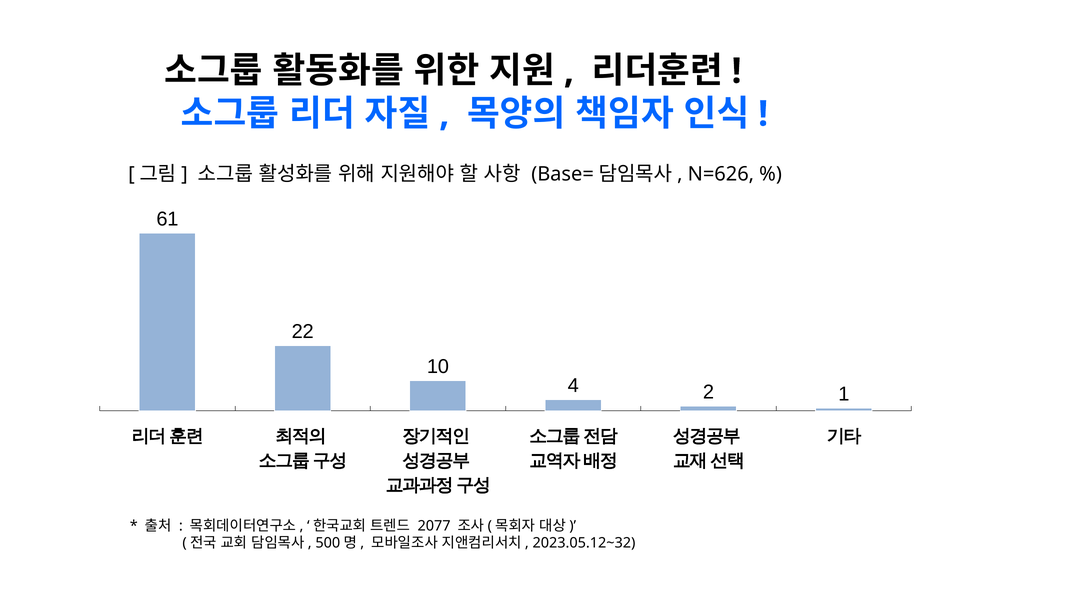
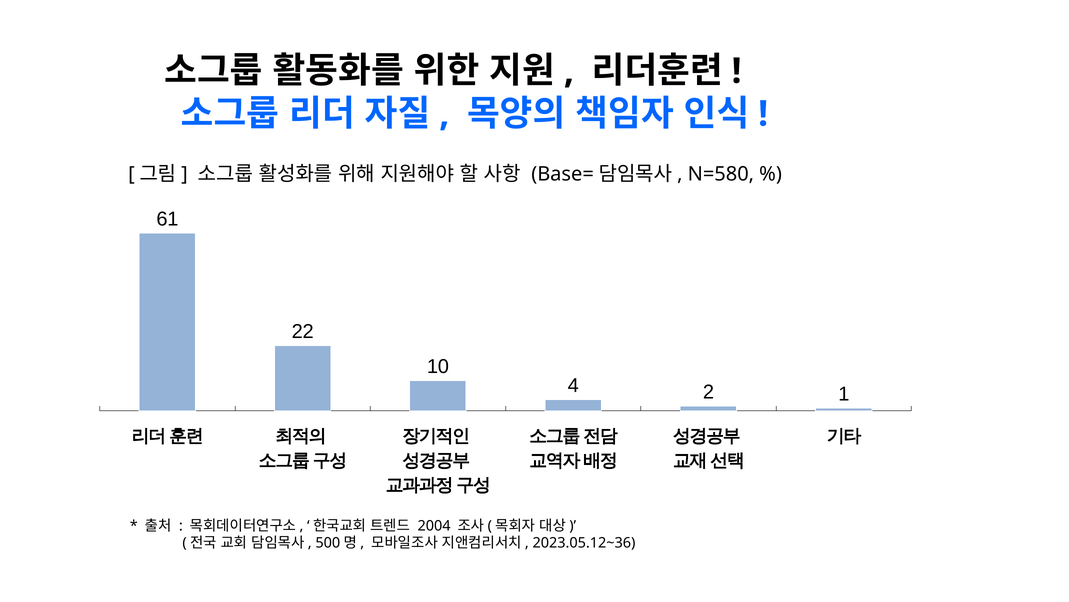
N=626: N=626 -> N=580 (721, 174)
2077: 2077 -> 2004 (434, 525)
2023.05.12~32: 2023.05.12~32 -> 2023.05.12~36 (584, 543)
